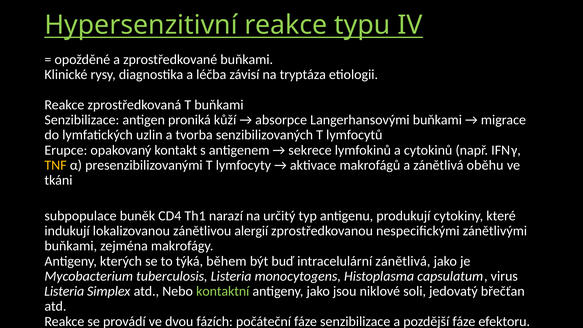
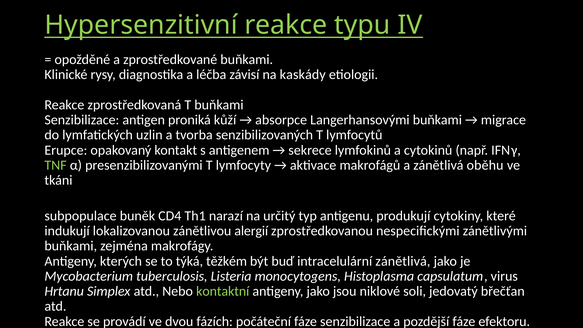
tryptáza: tryptáza -> kaskády (303, 75)
TNF colour: yellow -> light green (56, 165)
během: během -> těžkém (227, 261)
Listeria: Listeria -> Hrtanu (64, 291)
